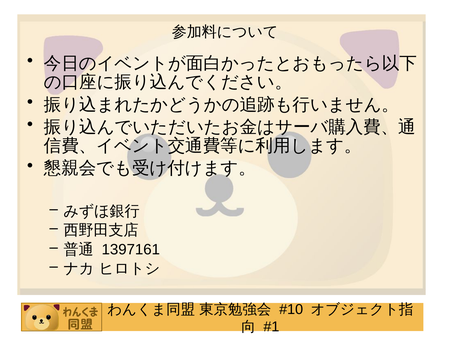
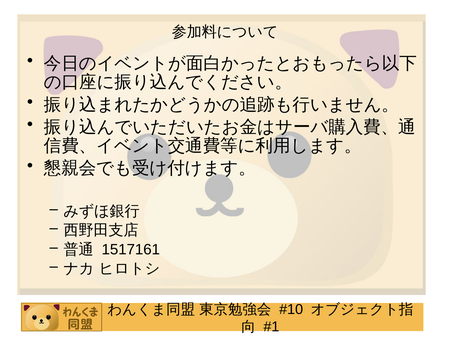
1397161: 1397161 -> 1517161 (131, 250)
